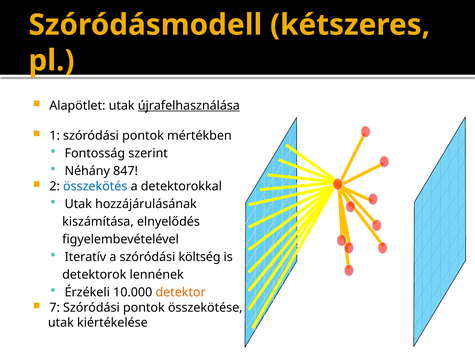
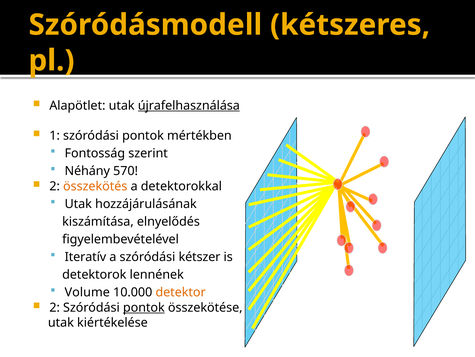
847: 847 -> 570 (126, 171)
összekötés colour: blue -> orange (95, 186)
költség: költség -> kétszer (200, 256)
Érzékeli: Érzékeli -> Volume (87, 292)
7: 7 -> 2 (55, 307)
pontok underline: none -> present (144, 307)
